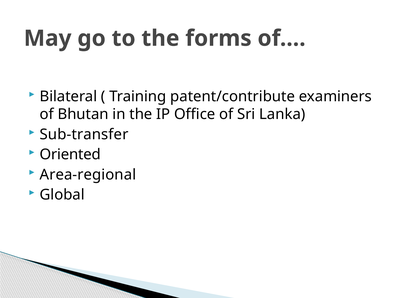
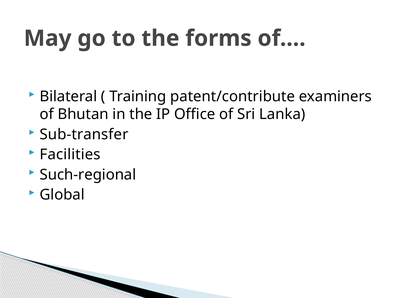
Oriented: Oriented -> Facilities (70, 154)
Area-regional: Area-regional -> Such-regional (88, 174)
